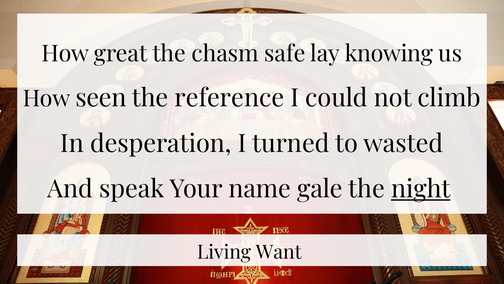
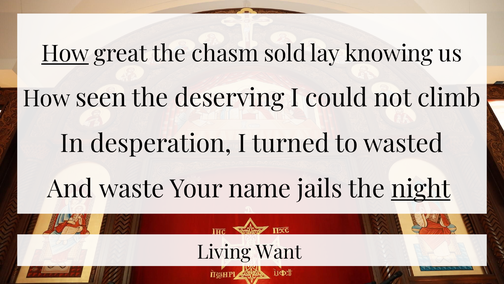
How underline: none -> present (65, 54)
safe: safe -> sold (285, 54)
reference: reference -> deserving (230, 98)
speak: speak -> waste (132, 189)
gale: gale -> jails (320, 189)
